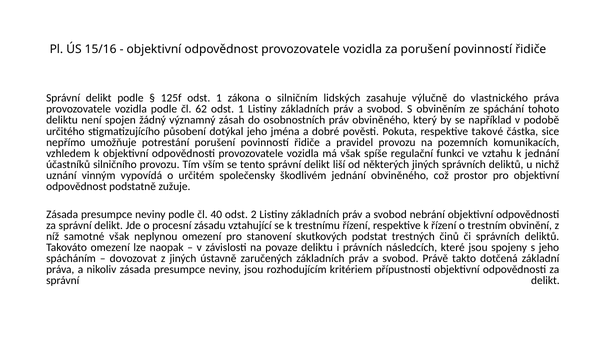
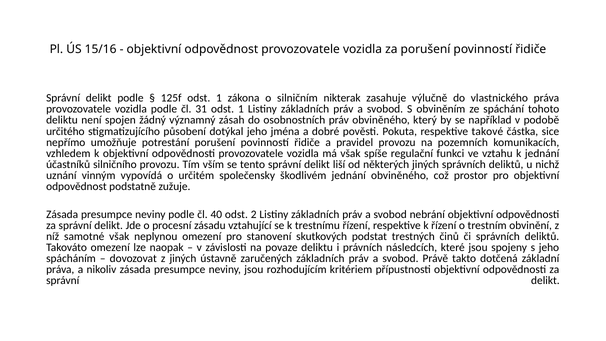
lidských: lidských -> nikterak (342, 98)
62: 62 -> 31 (201, 109)
